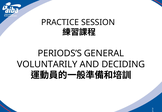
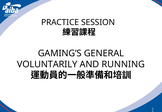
PERIODS’S: PERIODS’S -> GAMING’S (60, 53)
DECIDING: DECIDING -> RUNNING (123, 64)
